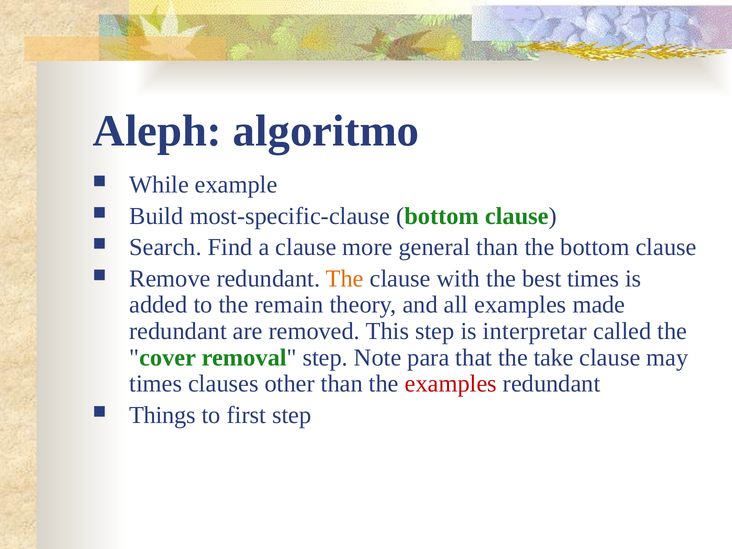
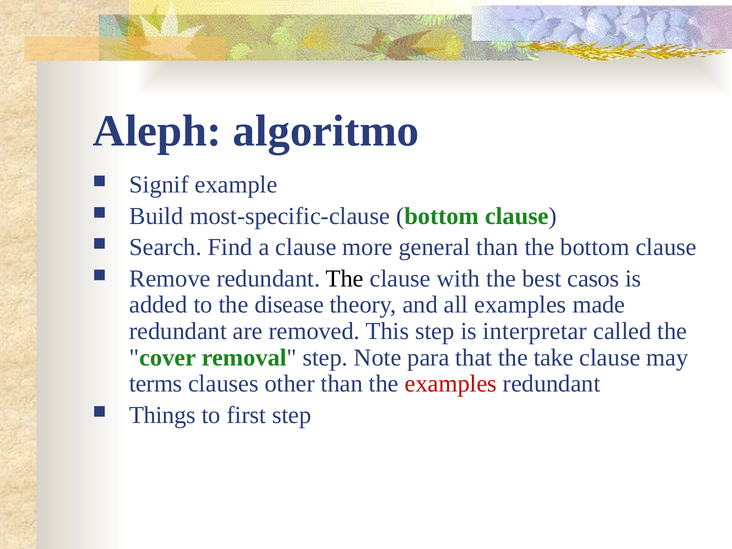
While: While -> Signif (159, 185)
The colour: orange -> black (345, 279)
best times: times -> casos (593, 279)
remain: remain -> disease (289, 305)
times: times -> terms (156, 384)
